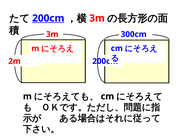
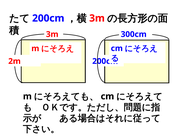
200cm underline: present -> none (48, 18)
